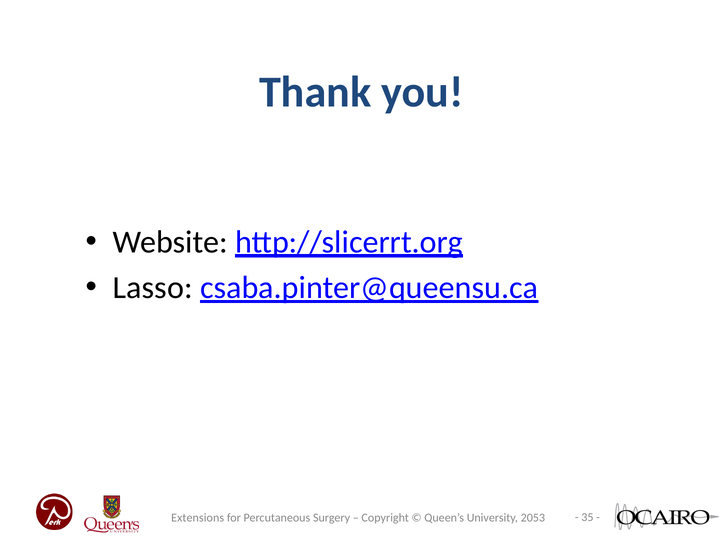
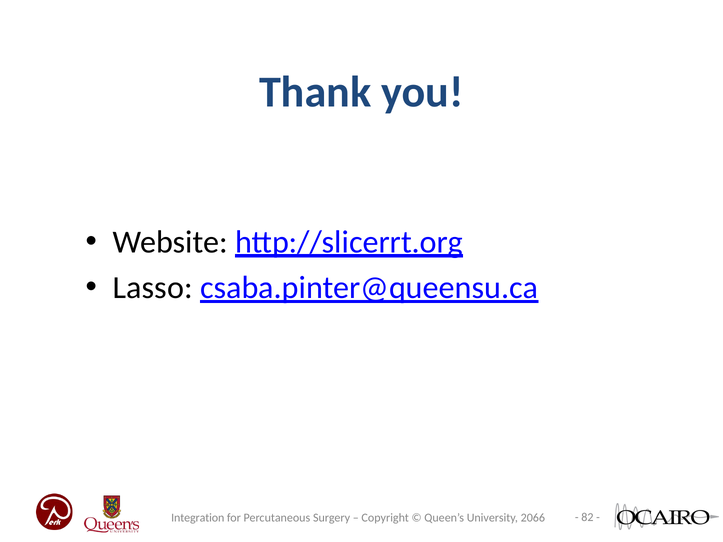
35: 35 -> 82 (587, 518)
Extensions: Extensions -> Integration (198, 518)
2053: 2053 -> 2066 (533, 518)
